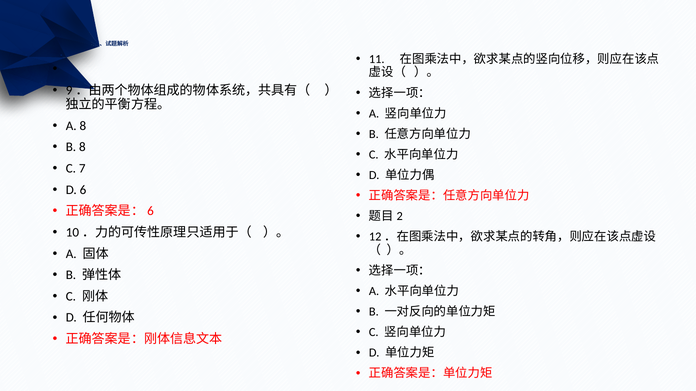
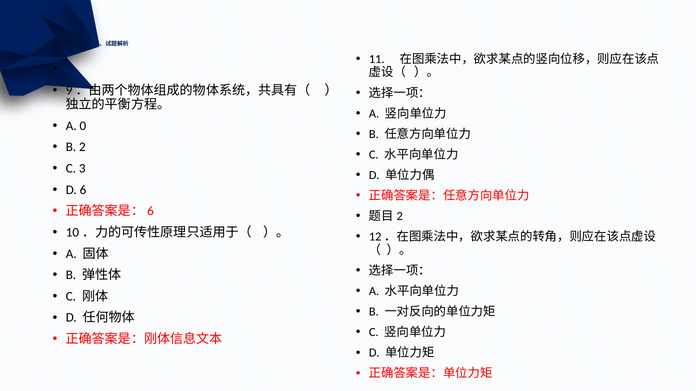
A 8: 8 -> 0 (83, 126)
B 8: 8 -> 2 (82, 147)
7: 7 -> 3 (82, 169)
